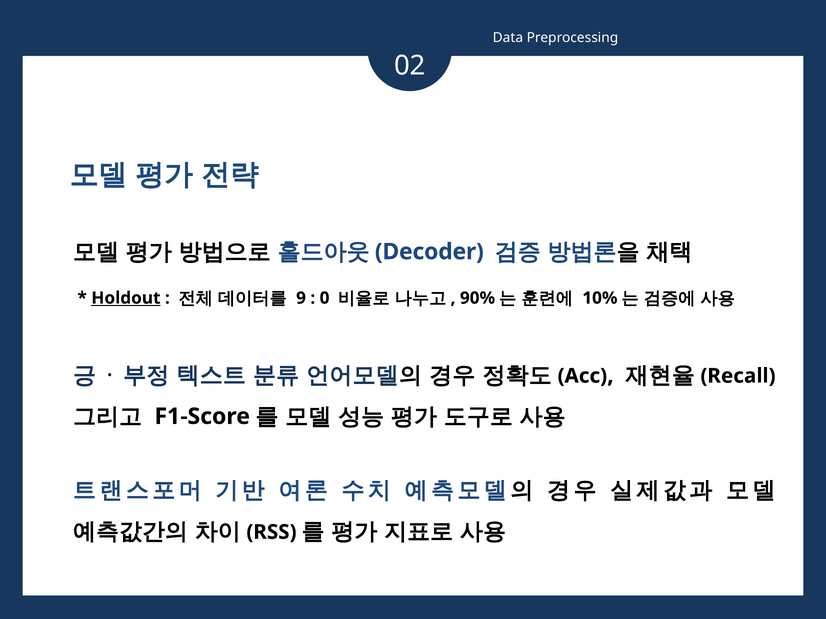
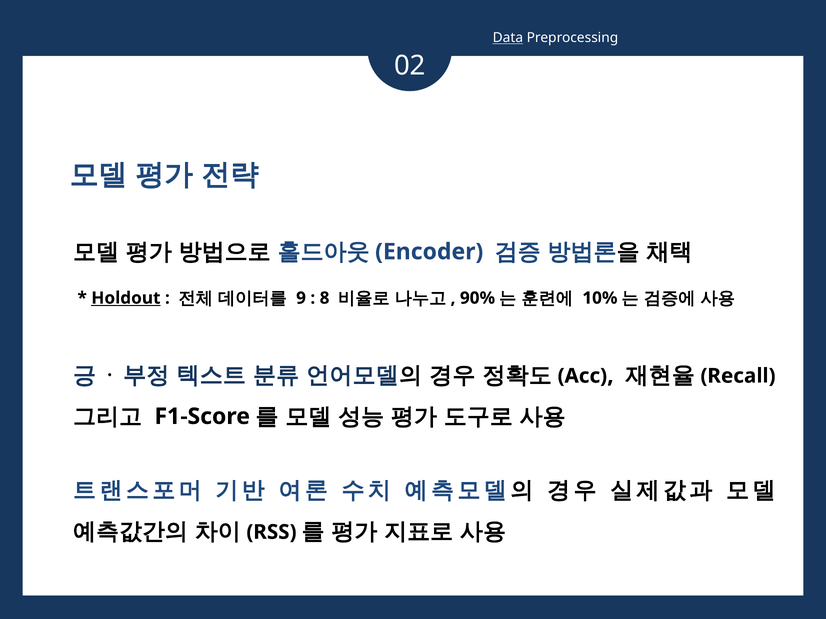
Data underline: none -> present (508, 38)
Decoder: Decoder -> Encoder (429, 252)
0: 0 -> 8 (325, 298)
